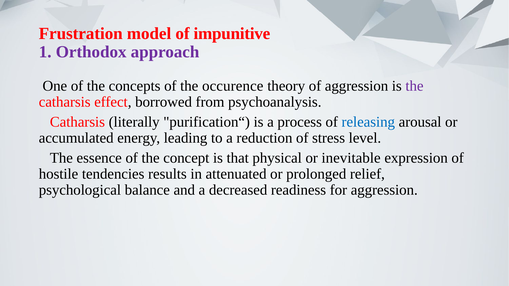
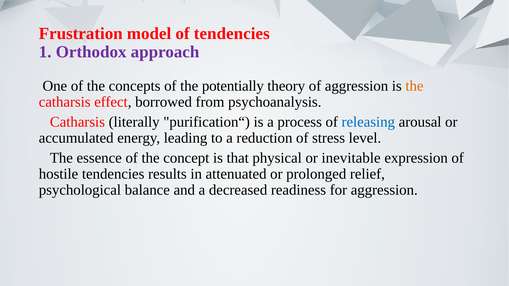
of impunitive: impunitive -> tendencies (232, 34)
occurence: occurence -> potentially (233, 86)
the colour: purple -> orange (415, 86)
